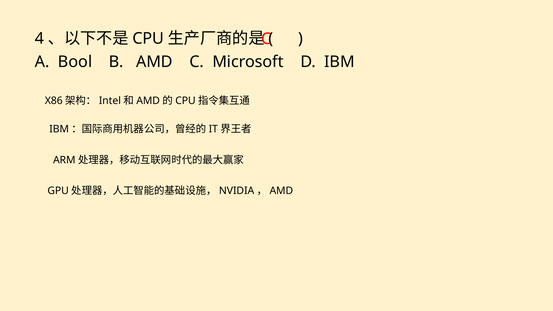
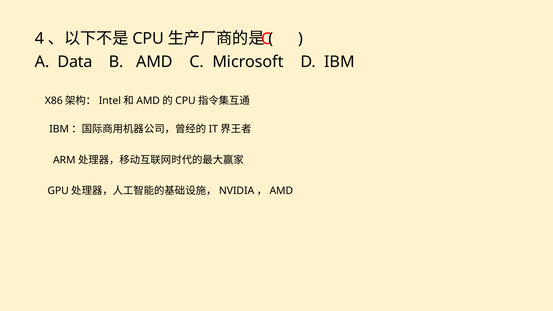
Bool: Bool -> Data (75, 62)
